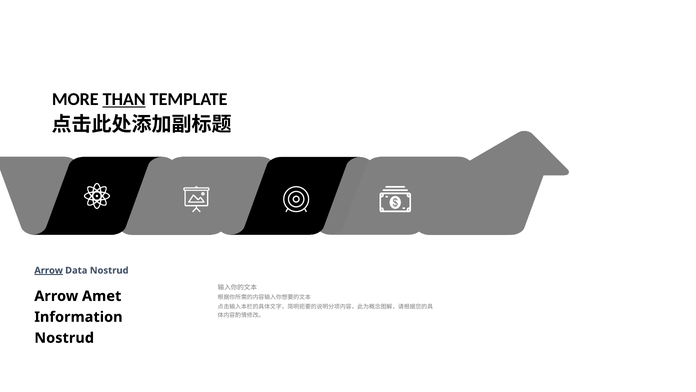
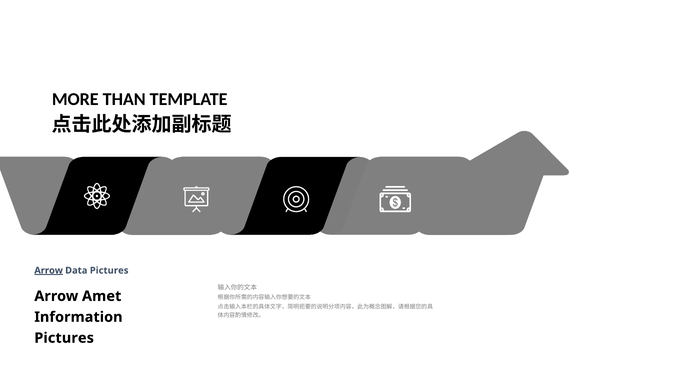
THAN underline: present -> none (124, 99)
Data Nostrud: Nostrud -> Pictures (109, 270)
Nostrud: Nostrud -> Pictures (64, 338)
